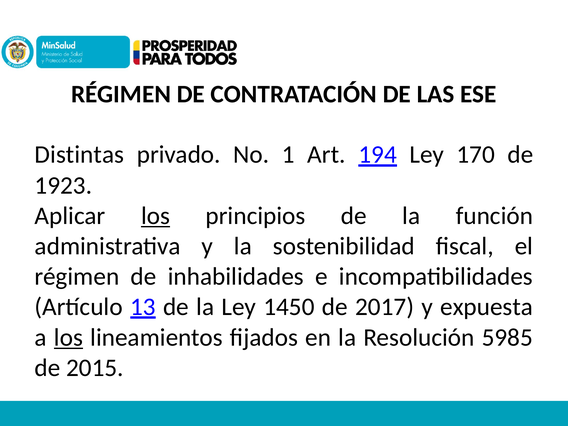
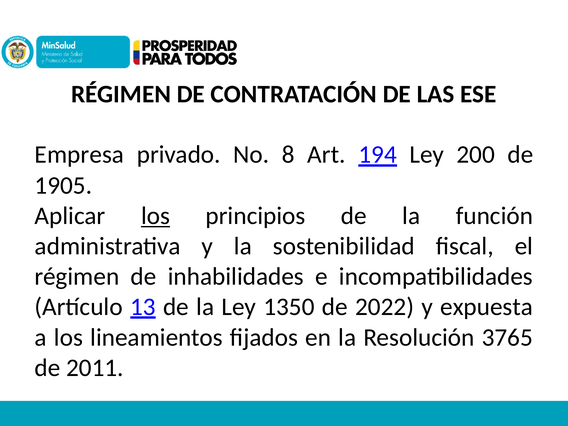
Distintas: Distintas -> Empresa (79, 155)
1: 1 -> 8 (288, 155)
170: 170 -> 200 (476, 155)
1923: 1923 -> 1905 (63, 185)
1450: 1450 -> 1350 (289, 307)
2017: 2017 -> 2022 (385, 307)
los underline: present -> none (68, 338)
5985: 5985 -> 3765 (507, 338)
2015: 2015 -> 2011 (95, 368)
